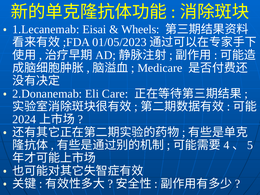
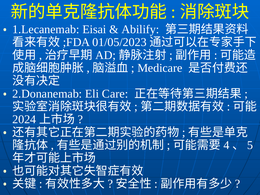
Wheels: Wheels -> Abilify (140, 29)
